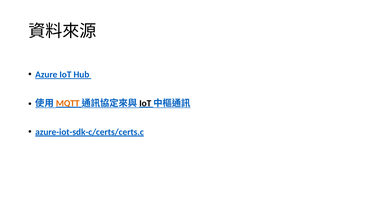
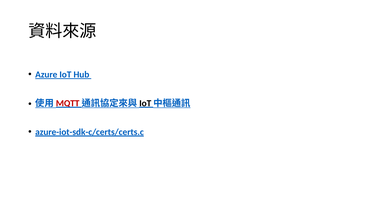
MQTT colour: orange -> red (68, 103)
